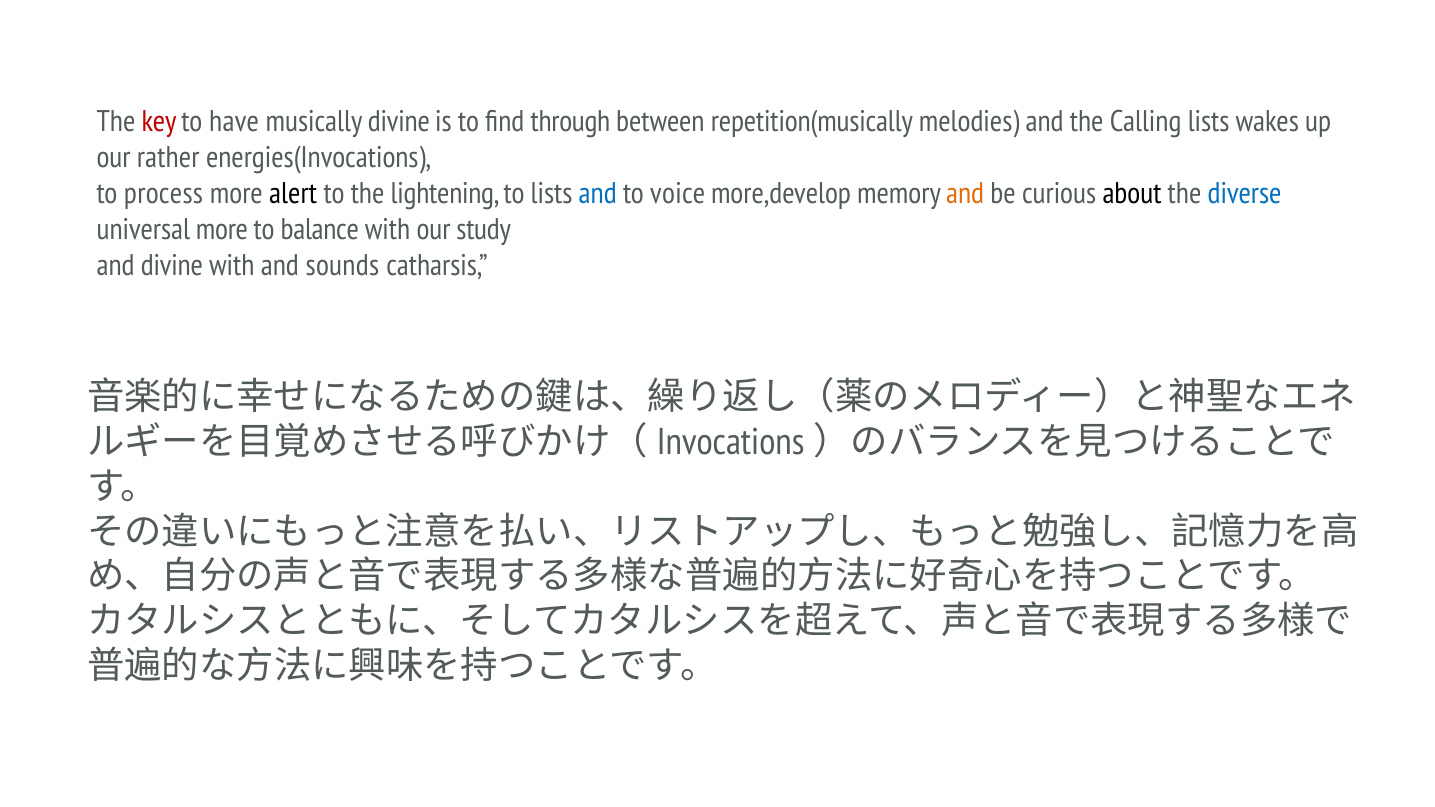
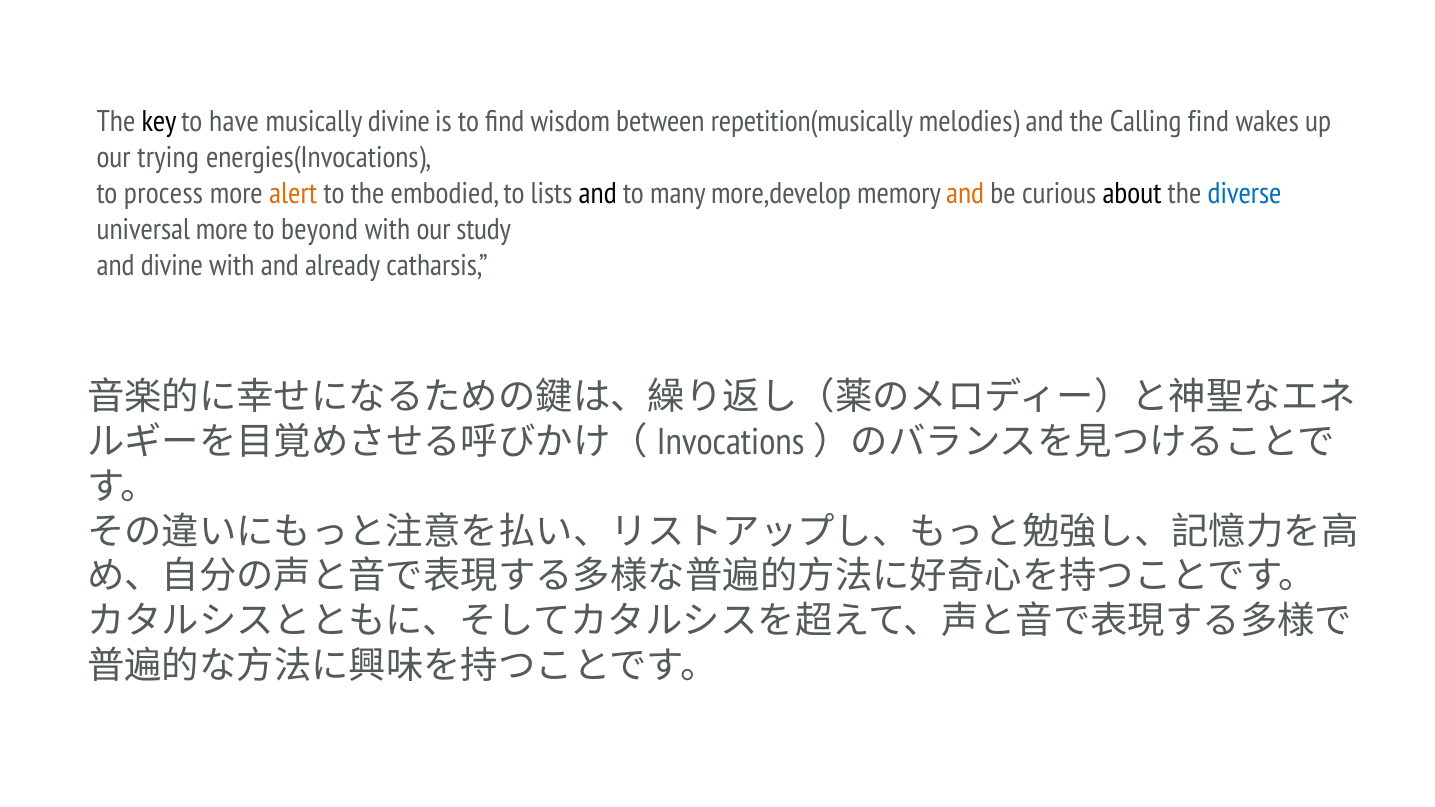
key colour: red -> black (159, 122)
through: through -> wisdom (570, 122)
Calling lists: lists -> find (1208, 122)
rather: rather -> trying (168, 158)
alert colour: black -> orange (293, 194)
lightening: lightening -> embodied (445, 194)
and colour: blue -> black (598, 194)
voice: voice -> many (678, 194)
balance: balance -> beyond (320, 230)
sounds: sounds -> already (343, 266)
